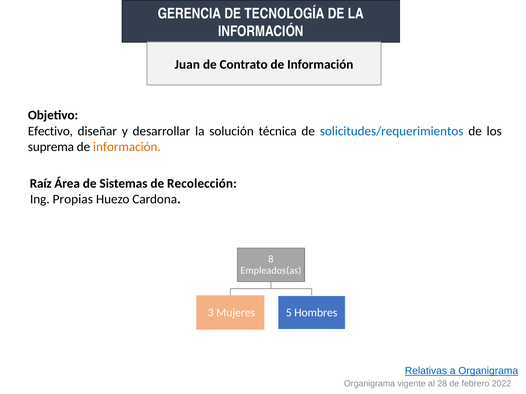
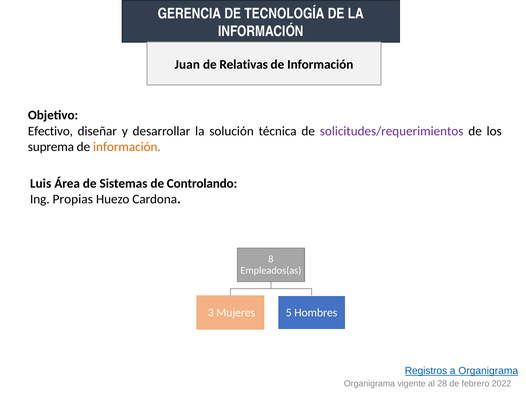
Contrato: Contrato -> Relativas (244, 64)
solicitudes/requerimientos colour: blue -> purple (392, 131)
Raíz: Raíz -> Luis (41, 184)
Recolección: Recolección -> Controlando (202, 184)
Relativas: Relativas -> Registros (426, 371)
